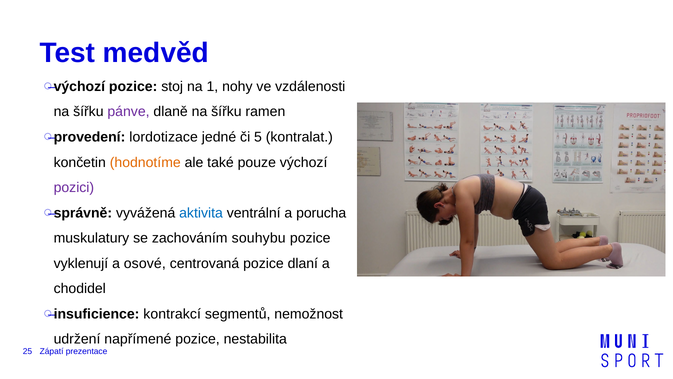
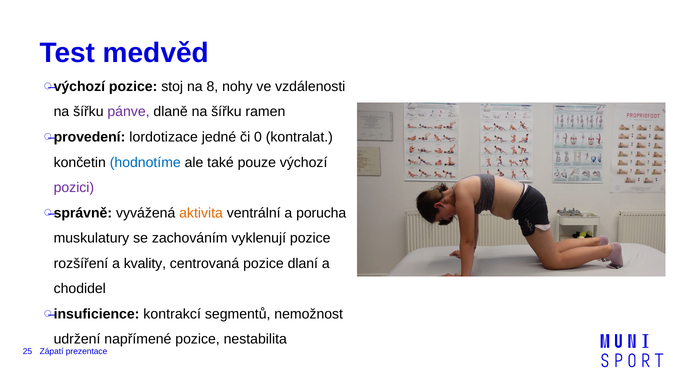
1: 1 -> 8 (212, 86)
5: 5 -> 0 (258, 137)
hodnotíme colour: orange -> blue (145, 162)
aktivita colour: blue -> orange (201, 213)
souhybu: souhybu -> vyklenují (259, 238)
vyklenují: vyklenují -> rozšíření (81, 263)
osové: osové -> kvality (145, 263)
